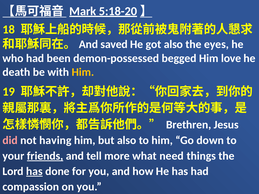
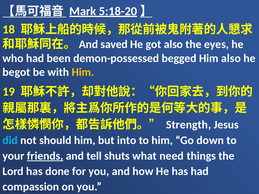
Him love: love -> also (231, 58)
death: death -> begot (16, 72)
Brethren: Brethren -> Strength (189, 125)
did colour: pink -> light blue (10, 141)
having: having -> should (55, 141)
but also: also -> into (127, 141)
more: more -> shuts (117, 156)
has underline: present -> none (34, 171)
